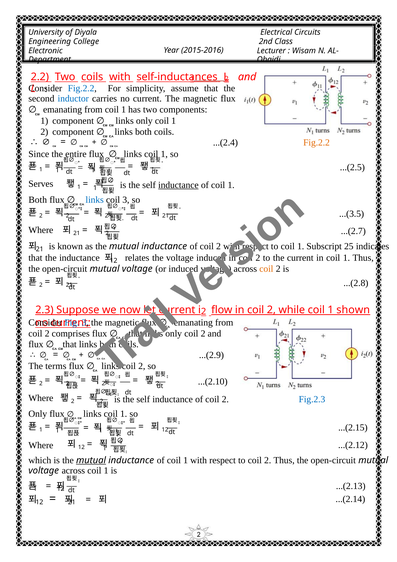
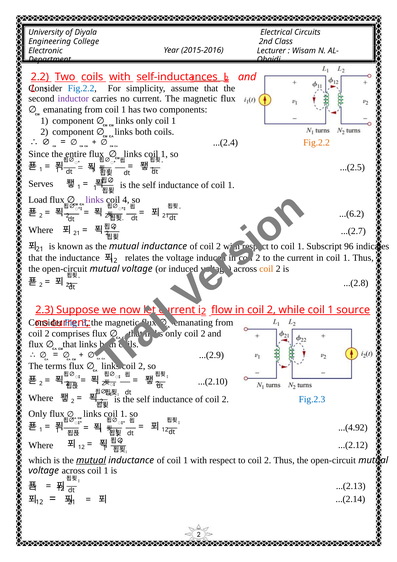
inductor colour: blue -> purple (73, 98)
inductance underline: present -> none (178, 185)
Both: Both -> Load (38, 200)
links colour: blue -> purple (95, 200)
coil 3: 3 -> 4 (126, 200)
...(3.5: ...(3.5 -> ...(6.2 (352, 213)
25: 25 -> 96 (349, 246)
shown: shown -> source (353, 309)
...(2.15: ...(2.15 -> ...(4.92 (353, 427)
